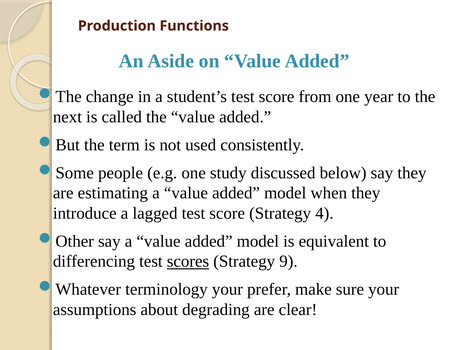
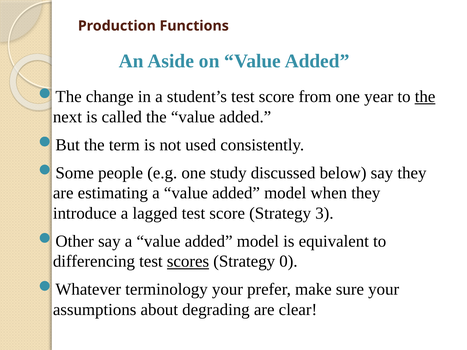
the underline: none -> present (425, 97)
4: 4 -> 3 (324, 213)
9: 9 -> 0 (288, 262)
